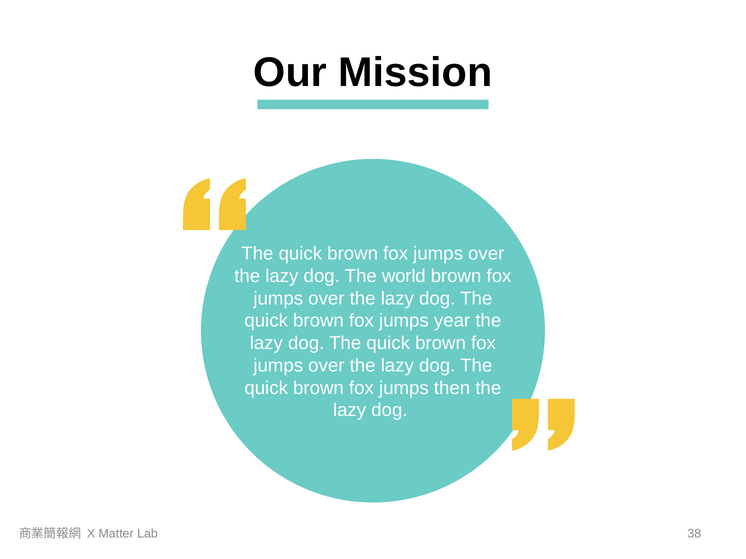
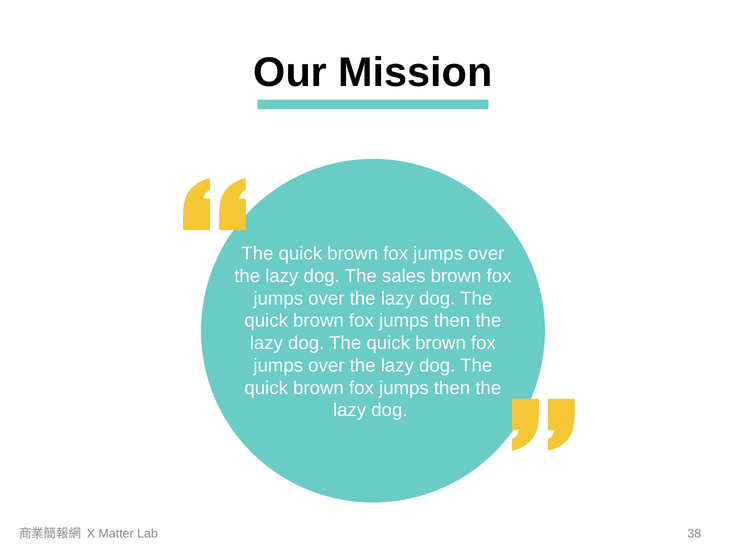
world: world -> sales (404, 276)
year: year -> then (452, 321)
